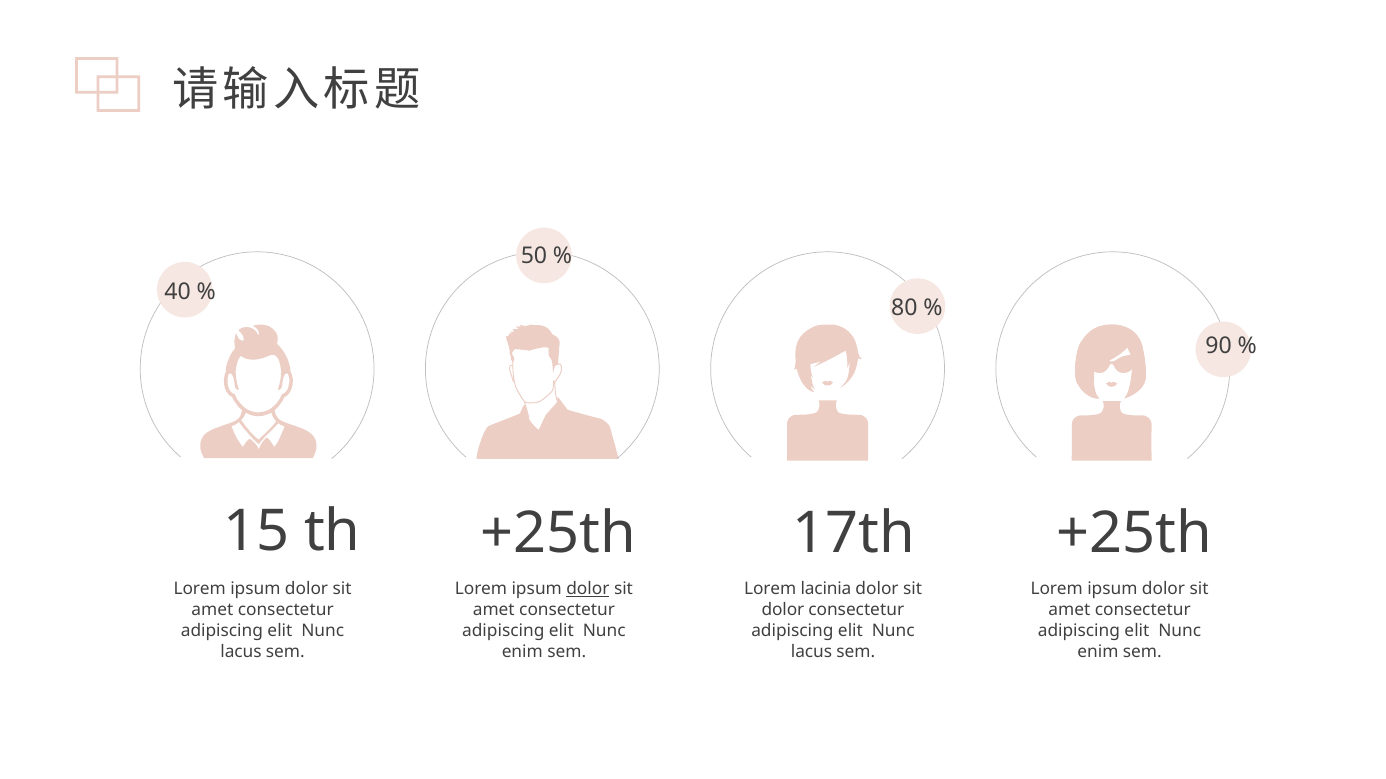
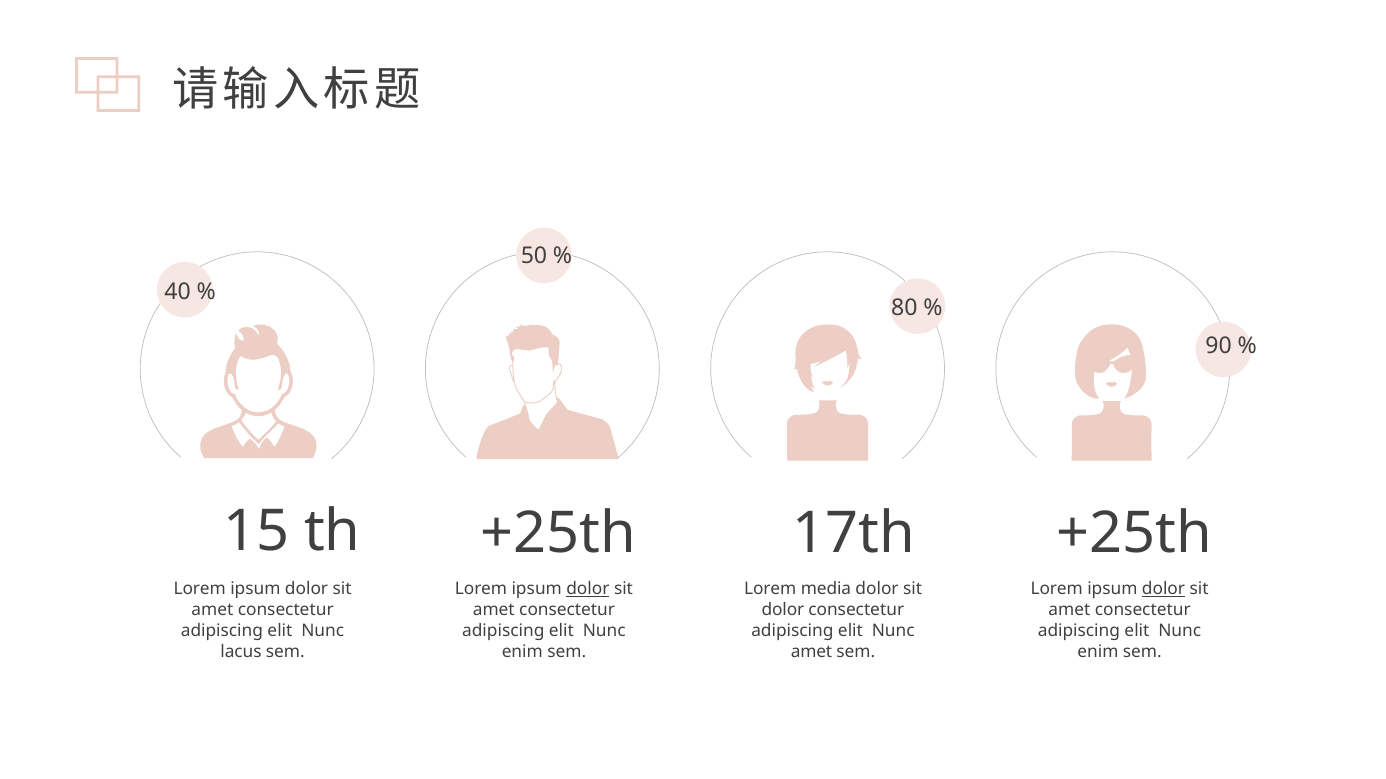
lacinia: lacinia -> media (826, 590)
dolor underline: none -> present (1163, 590)
lacus: lacus -> amet (812, 652)
